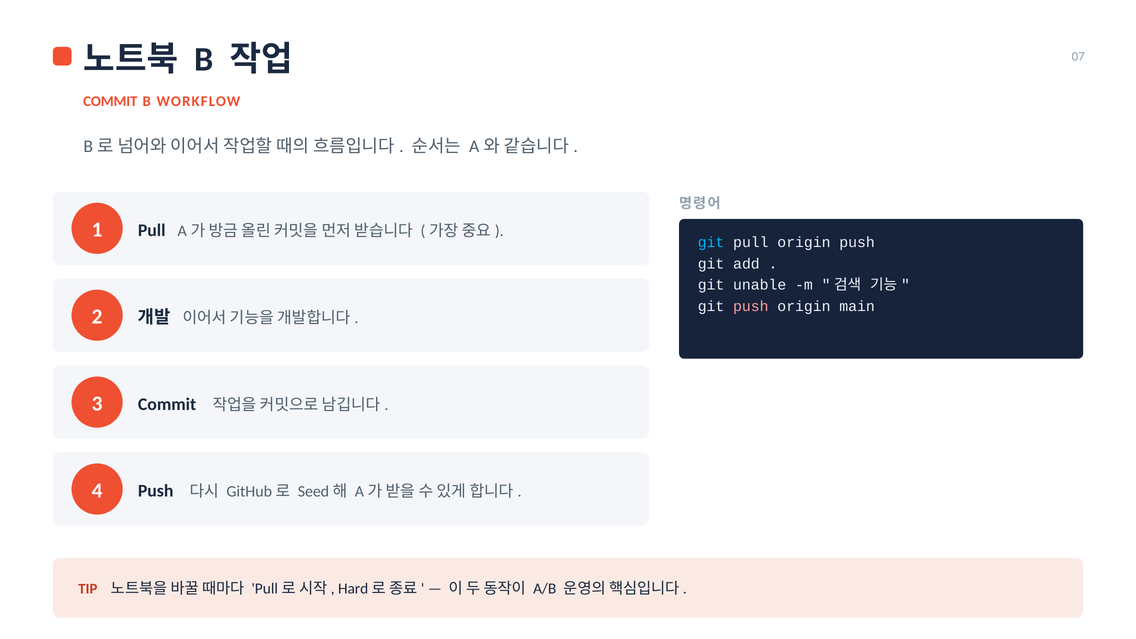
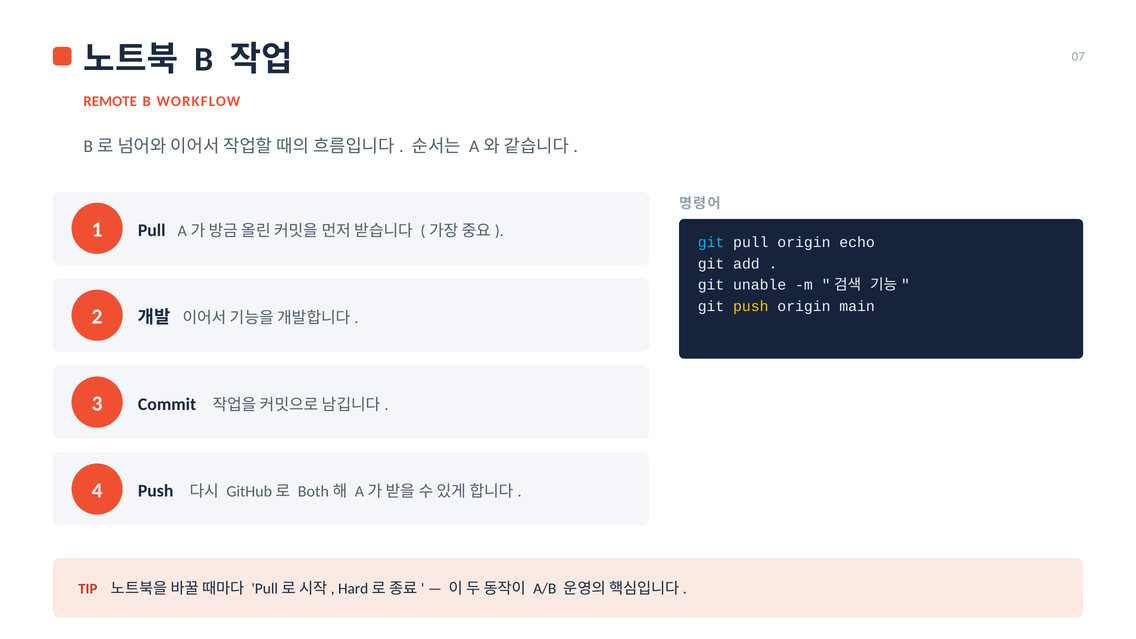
COMMIT: COMMIT -> REMOTE (110, 102)
origin push: push -> echo (857, 242)
push colour: pink -> yellow (751, 306)
Seed: Seed -> Both (313, 492)
